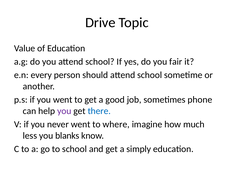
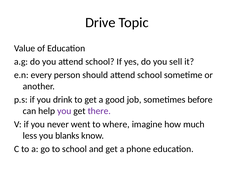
fair: fair -> sell (176, 62)
you went: went -> drink (63, 100)
phone: phone -> before (200, 100)
there colour: blue -> purple (99, 111)
simply: simply -> phone (139, 149)
